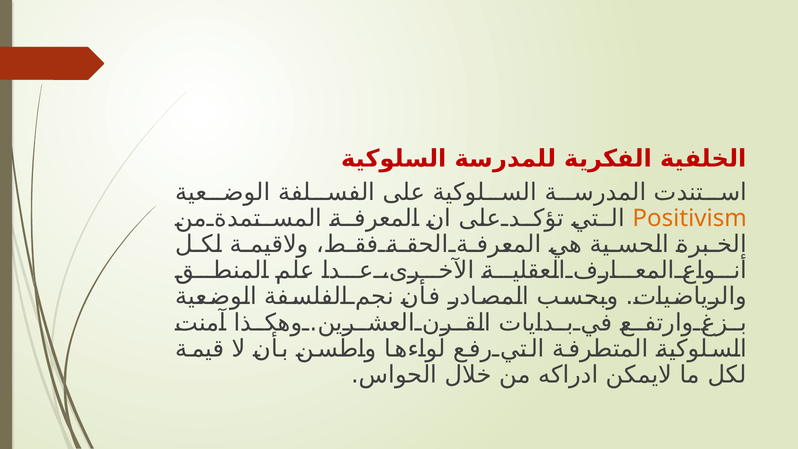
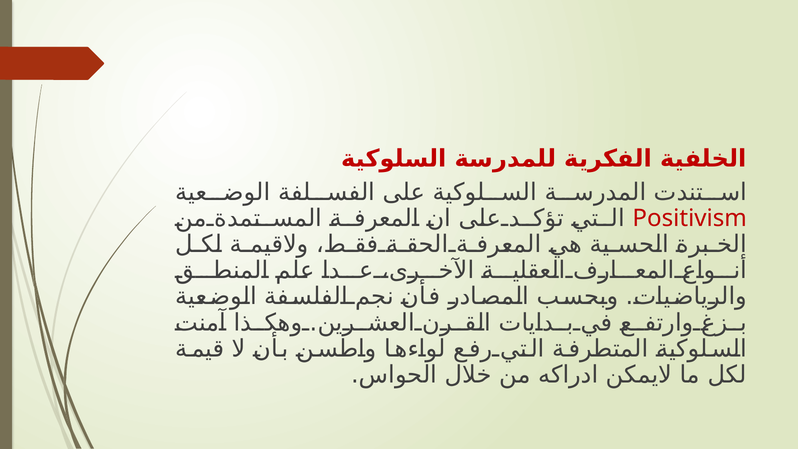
Positivism colour: orange -> red (690, 218)
